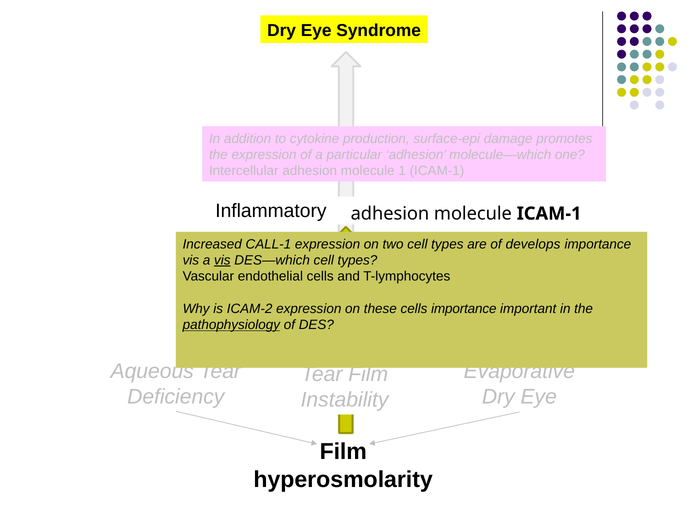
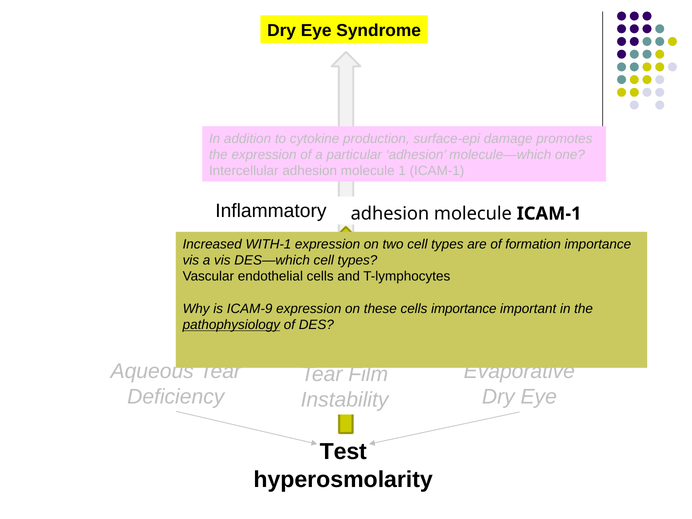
CALL-1: CALL-1 -> WITH-1 (268, 244)
develops: develops -> formation (533, 244)
vis underline: present -> none (222, 260)
ICAM-2: ICAM-2 -> ICAM-9 (250, 309)
Film: Film -> Test (343, 452)
